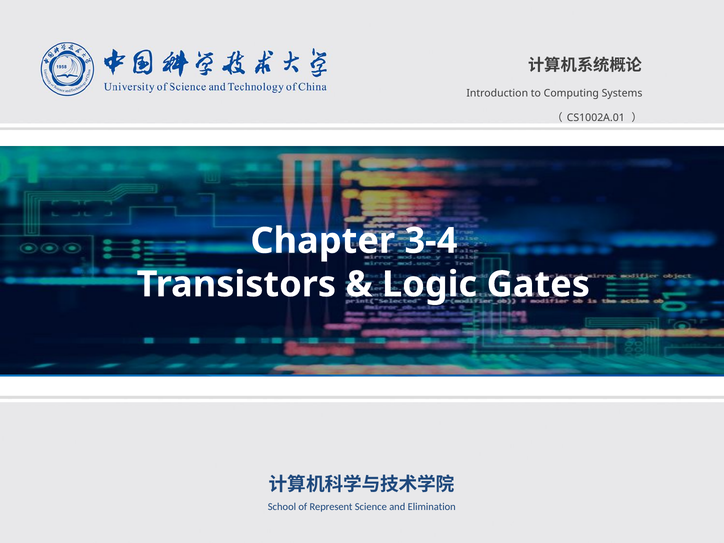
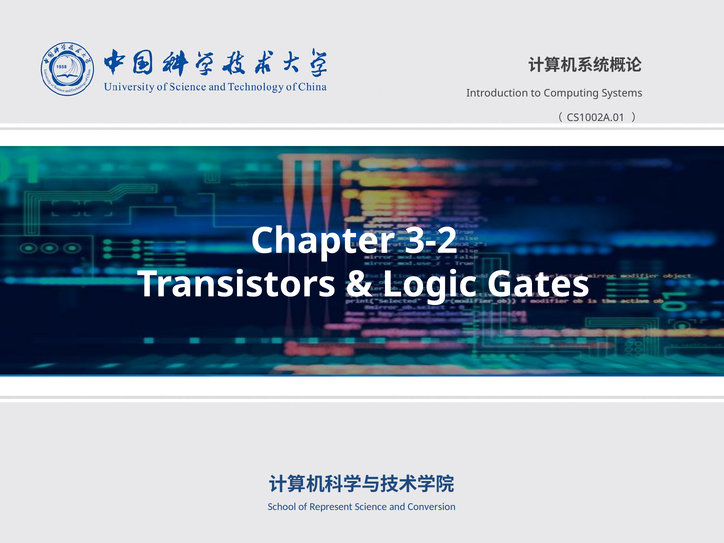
3-4: 3-4 -> 3-2 (431, 241)
Elimination: Elimination -> Conversion (432, 507)
